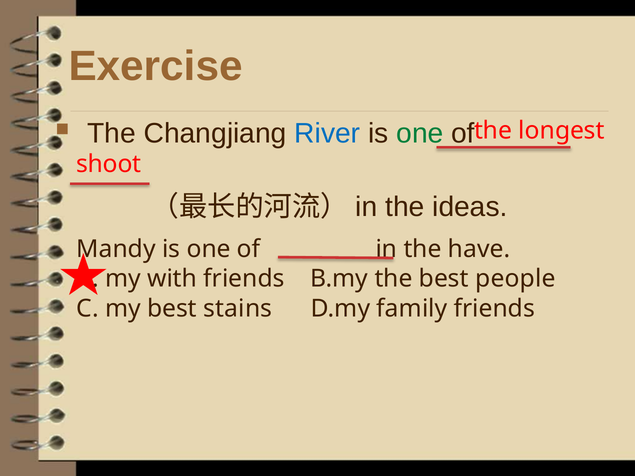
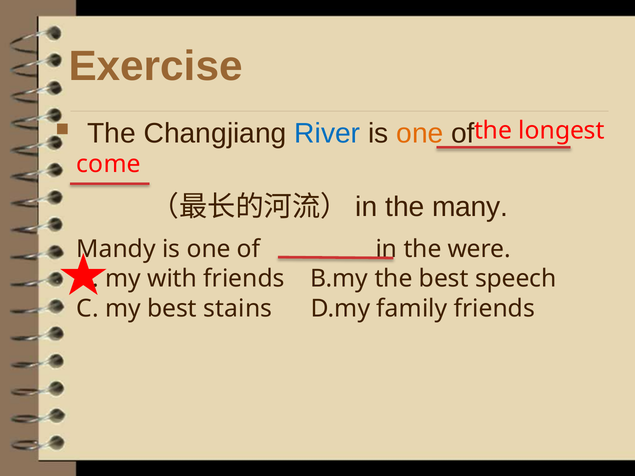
one colour: green -> orange (420, 134)
shoot: shoot -> come (109, 164)
ideas: ideas -> many (470, 207)
have: have -> were (479, 249)
people: people -> speech (516, 279)
